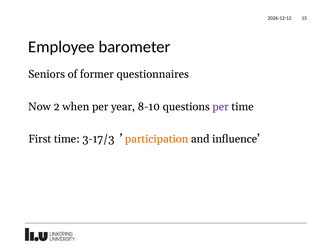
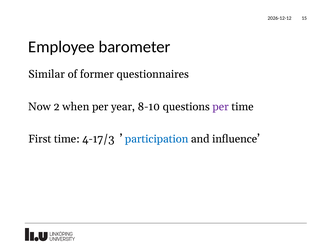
Seniors: Seniors -> Similar (47, 74)
3-17/3: 3-17/3 -> 4-17/3 (98, 139)
participation colour: orange -> blue (157, 139)
